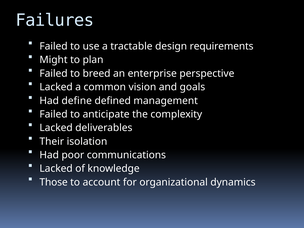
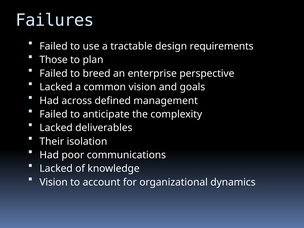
Might: Might -> Those (54, 60)
define: define -> across (77, 101)
Those: Those -> Vision (54, 182)
